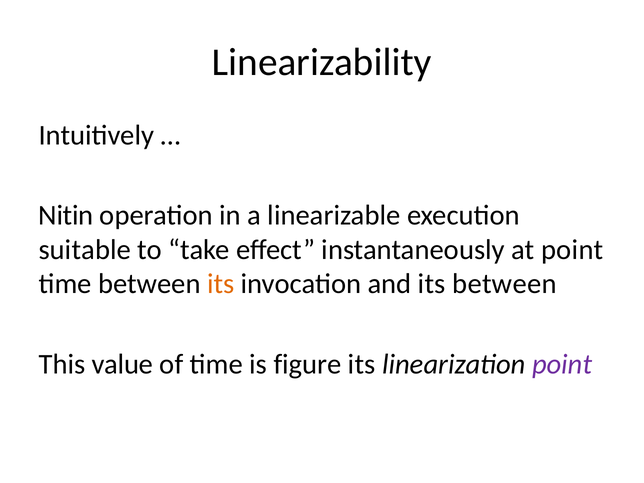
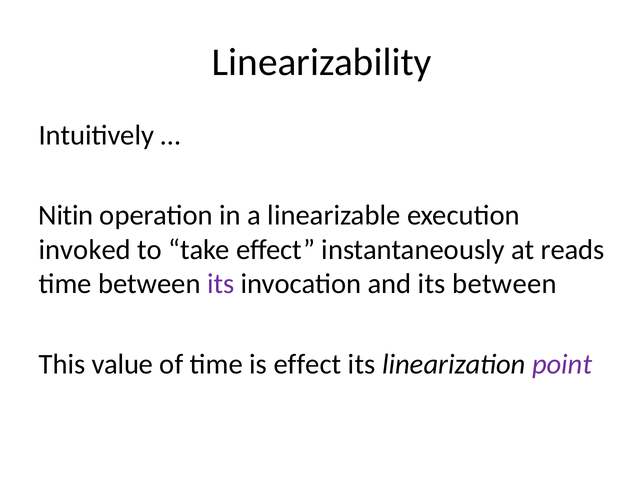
suitable: suitable -> invoked (85, 250)
at point: point -> reads (573, 250)
its colour: orange -> purple (221, 284)
is figure: figure -> effect (307, 364)
